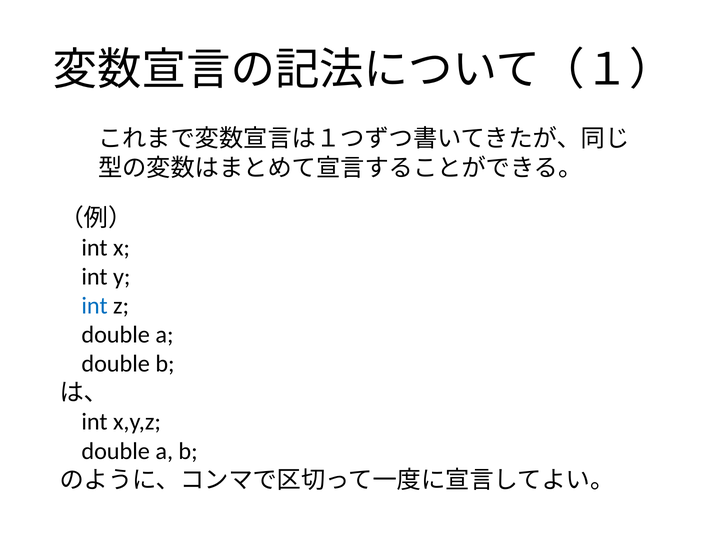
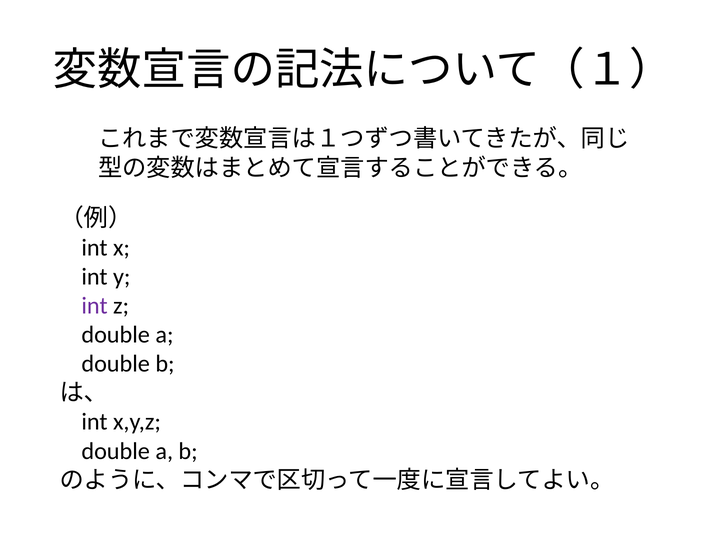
int colour: blue -> purple (95, 306)
